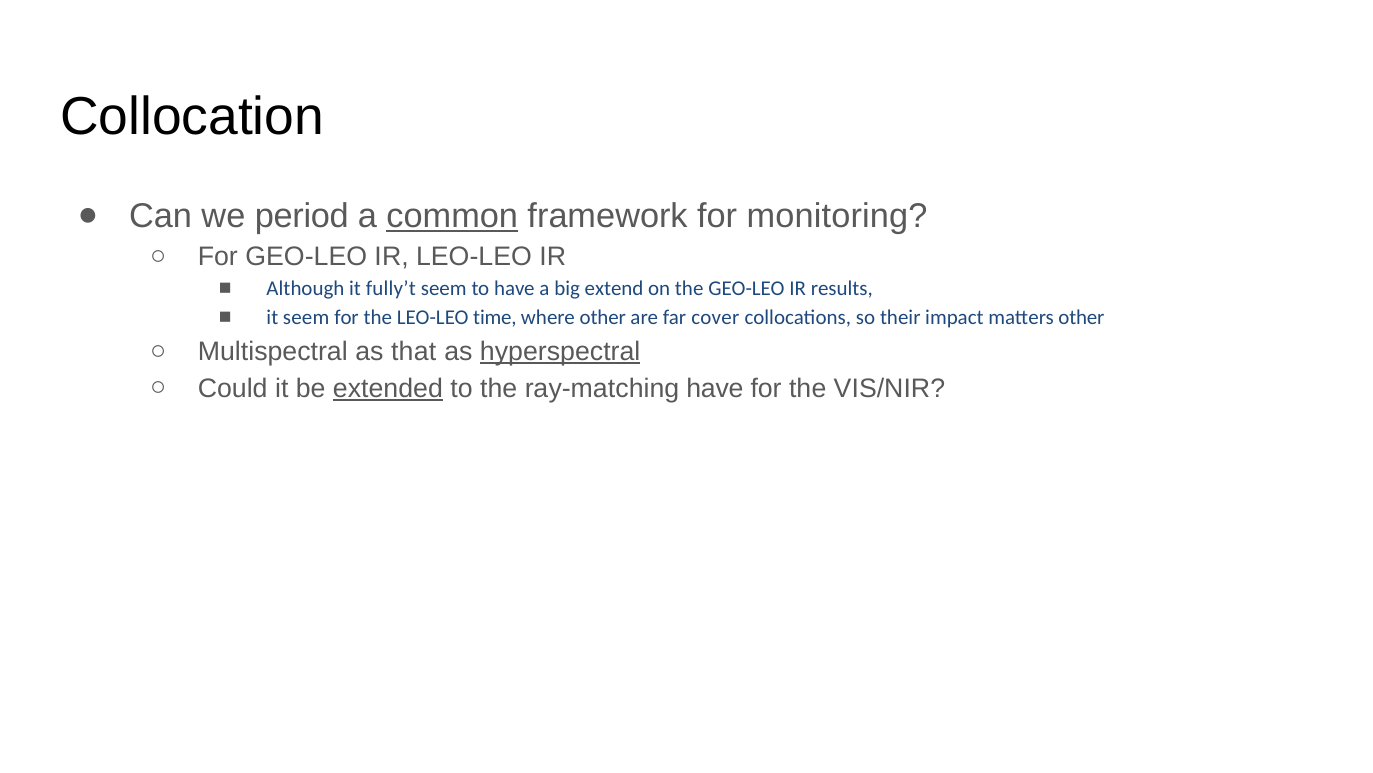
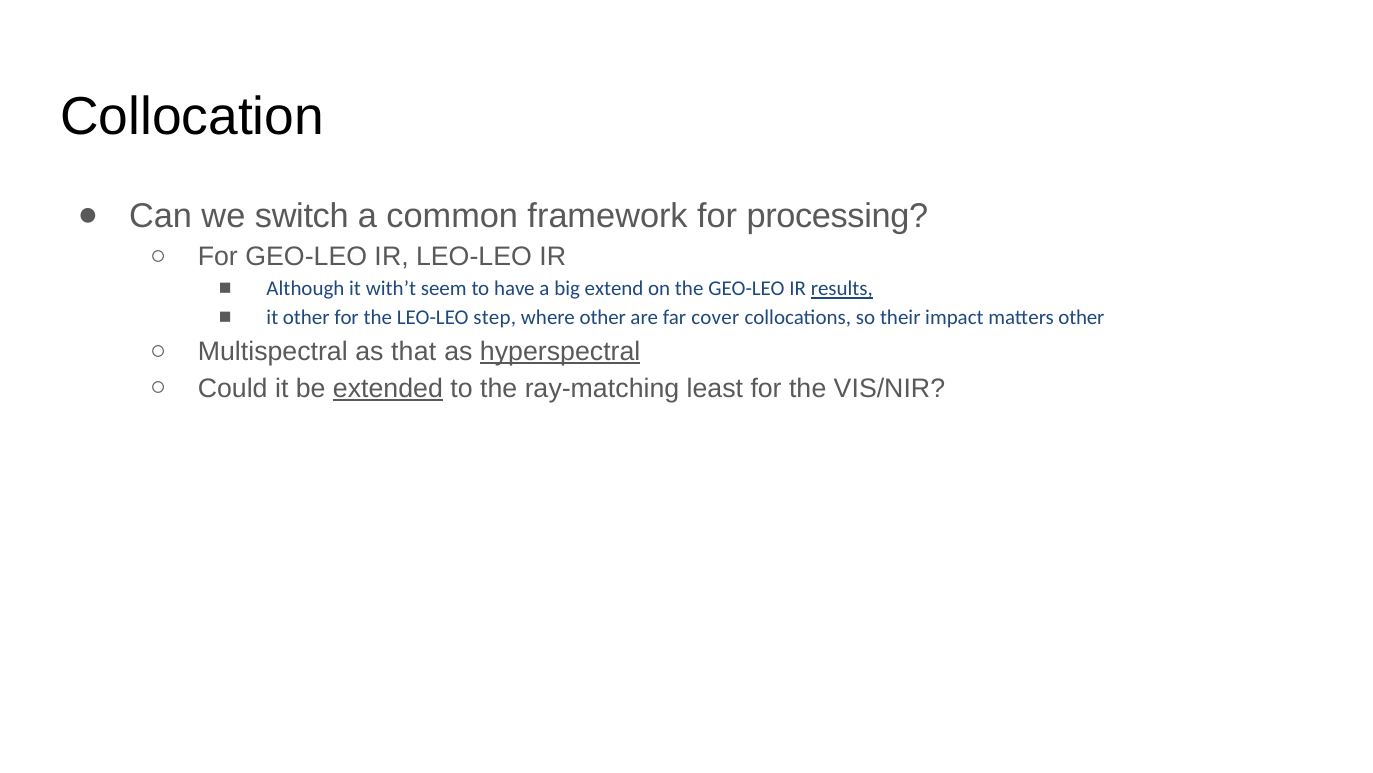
period: period -> switch (302, 216)
common underline: present -> none (452, 216)
monitoring: monitoring -> processing (837, 216)
fully’t: fully’t -> with’t (391, 289)
results underline: none -> present (842, 289)
it seem: seem -> other (306, 318)
time: time -> step (495, 318)
ray-matching have: have -> least (715, 388)
